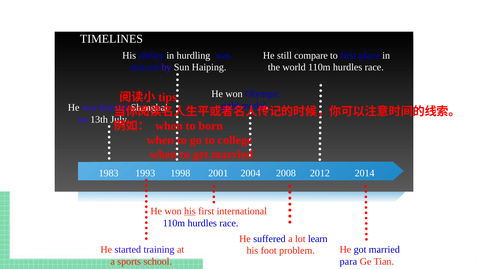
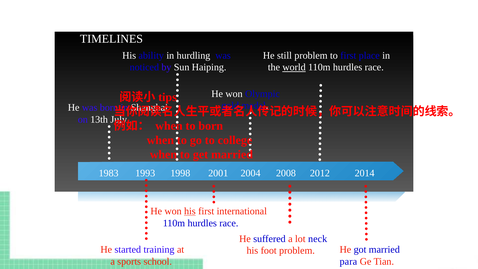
still compare: compare -> problem (311, 55)
world underline: none -> present (294, 67)
learn: learn -> neck (318, 239)
